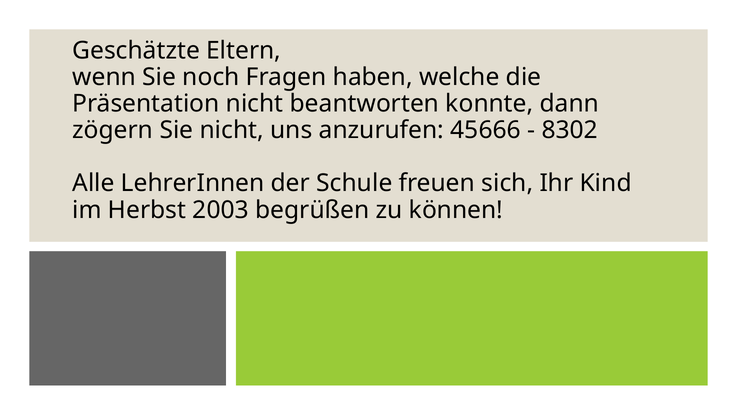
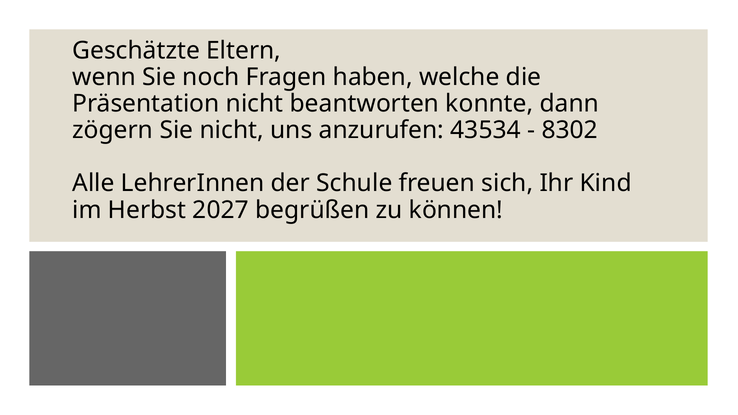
45666: 45666 -> 43534 (486, 130)
2003: 2003 -> 2027 (221, 210)
